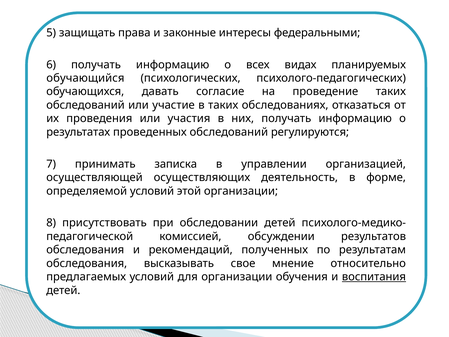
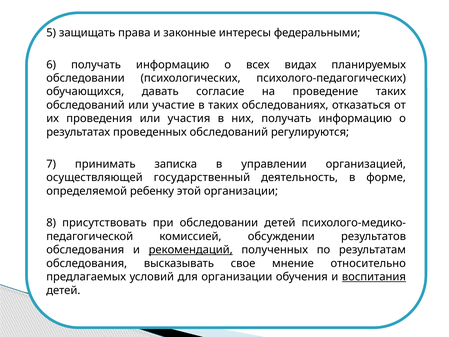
обучающийся: обучающийся -> обследовании (85, 78)
осуществляющих: осуществляющих -> государственный (202, 177)
определяемой условий: условий -> ребенку (152, 191)
рекомендаций underline: none -> present (191, 250)
